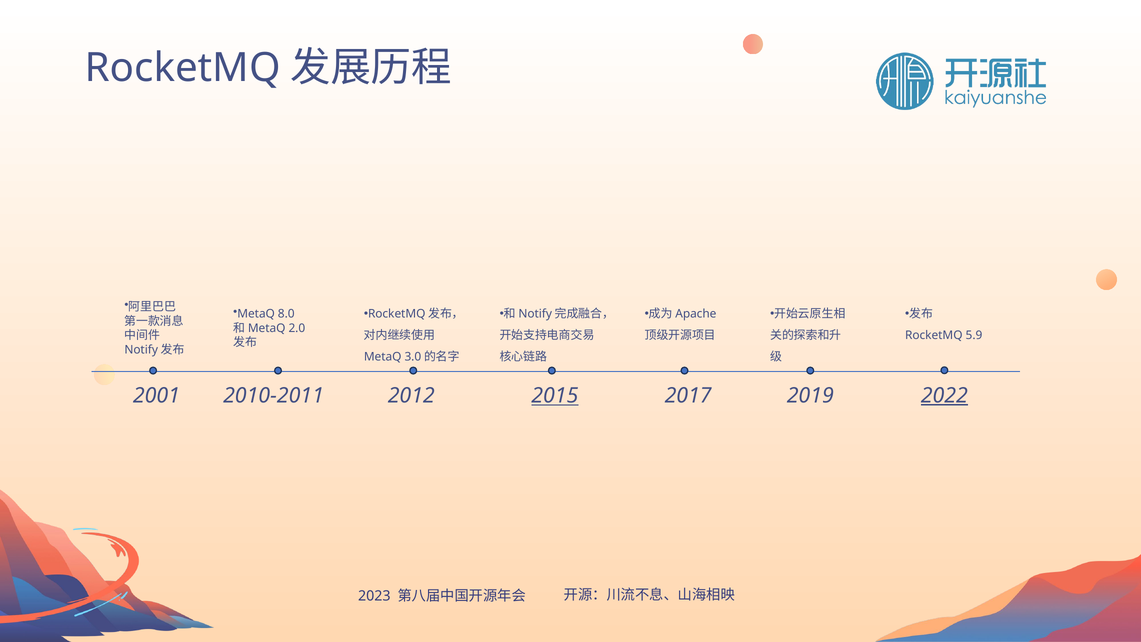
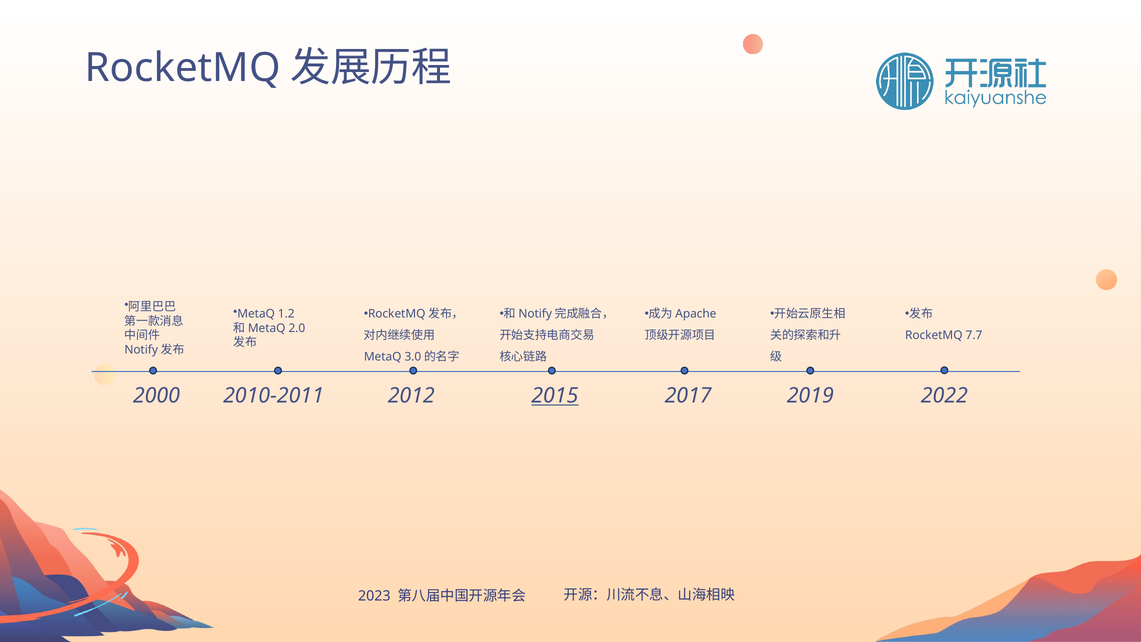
8.0: 8.0 -> 1.2 (286, 314)
5.9: 5.9 -> 7.7 (974, 335)
2022 underline: present -> none (944, 395)
2001: 2001 -> 2000 (156, 396)
